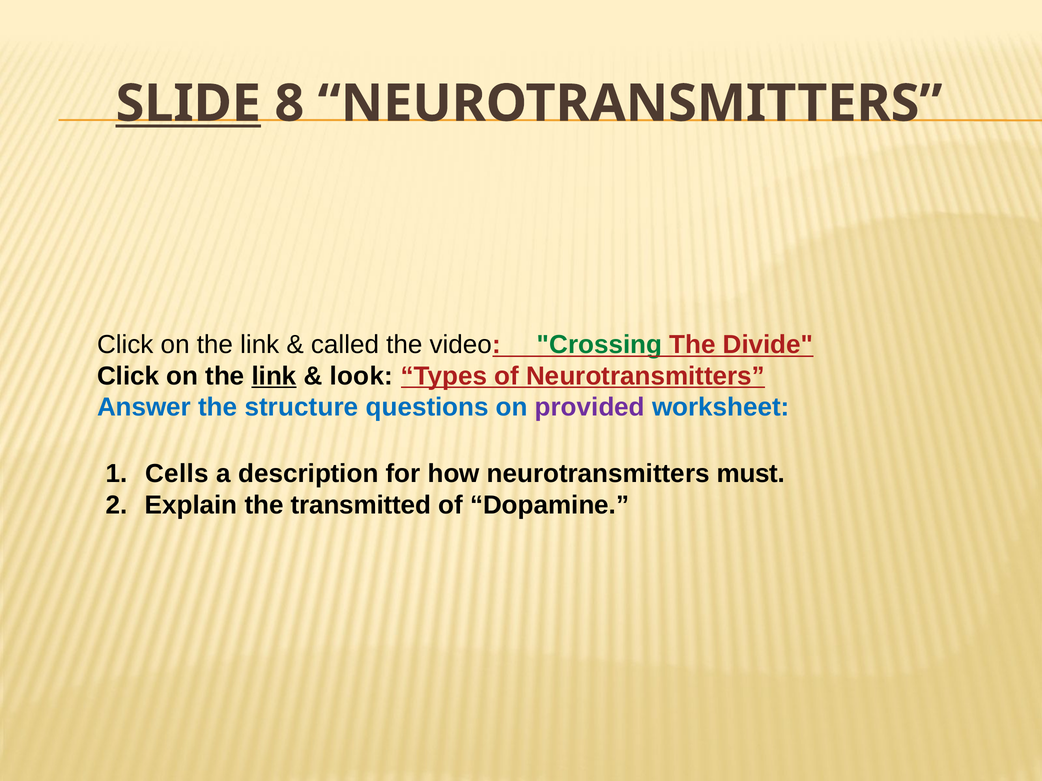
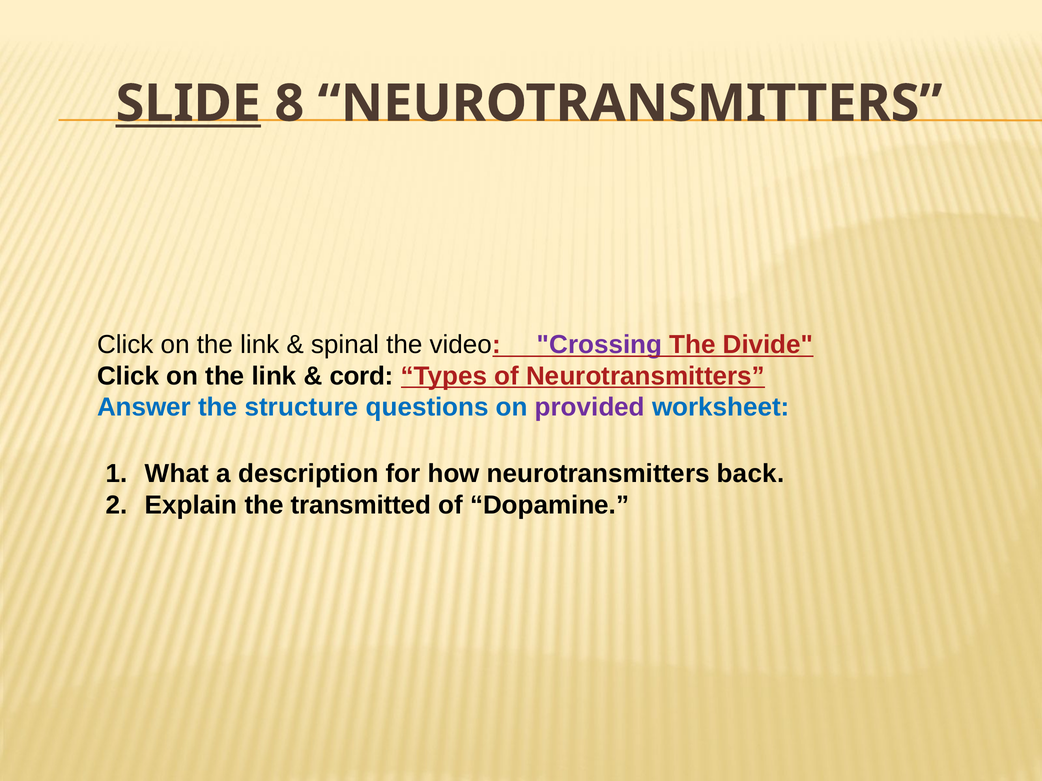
called: called -> spinal (345, 345)
Crossing colour: green -> purple (599, 345)
link underline: present -> none (274, 376)
look: look -> cord (362, 376)
Cells: Cells -> What (177, 474)
must: must -> back (751, 474)
